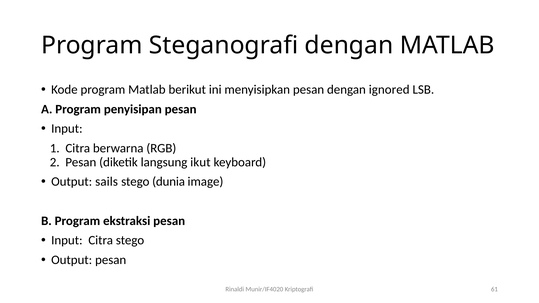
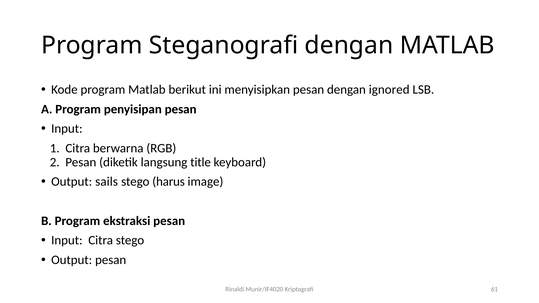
ikut: ikut -> title (201, 162)
dunia: dunia -> harus (169, 182)
